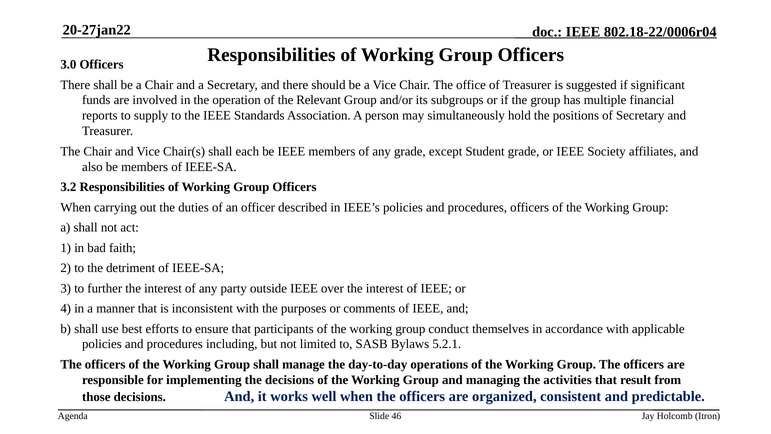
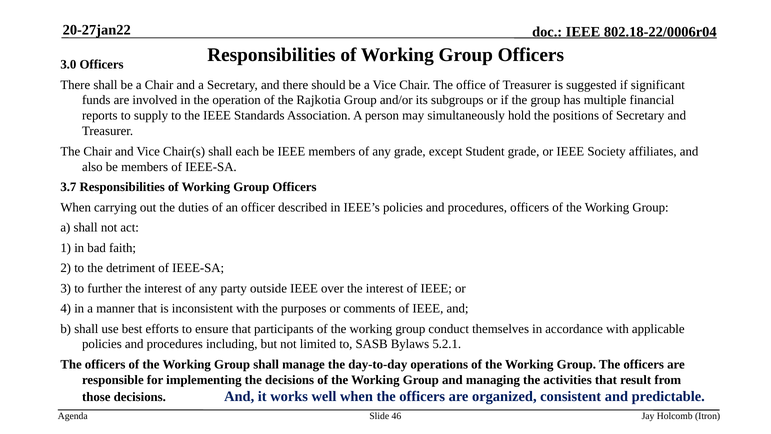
Relevant: Relevant -> Rajkotia (319, 100)
3.2: 3.2 -> 3.7 (68, 187)
